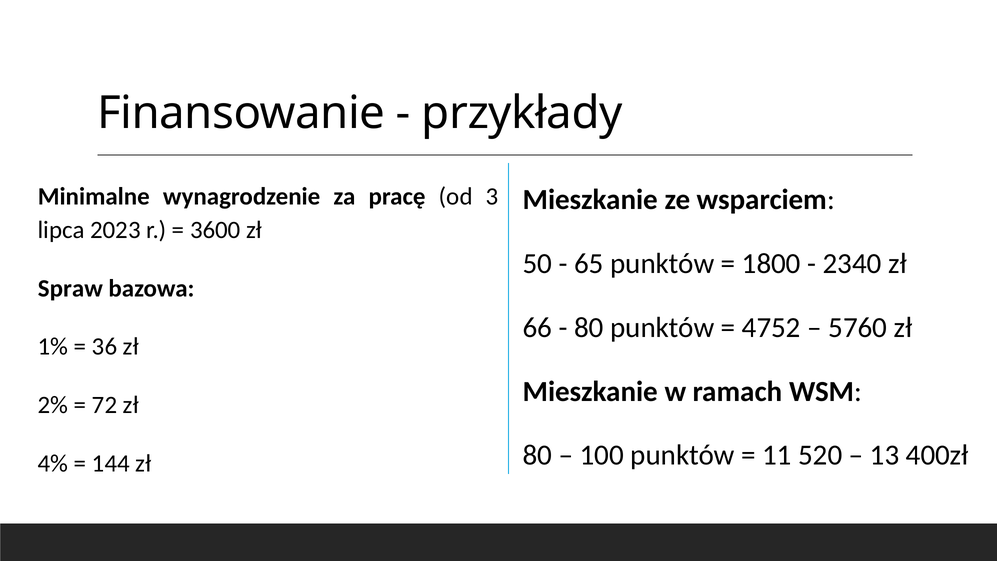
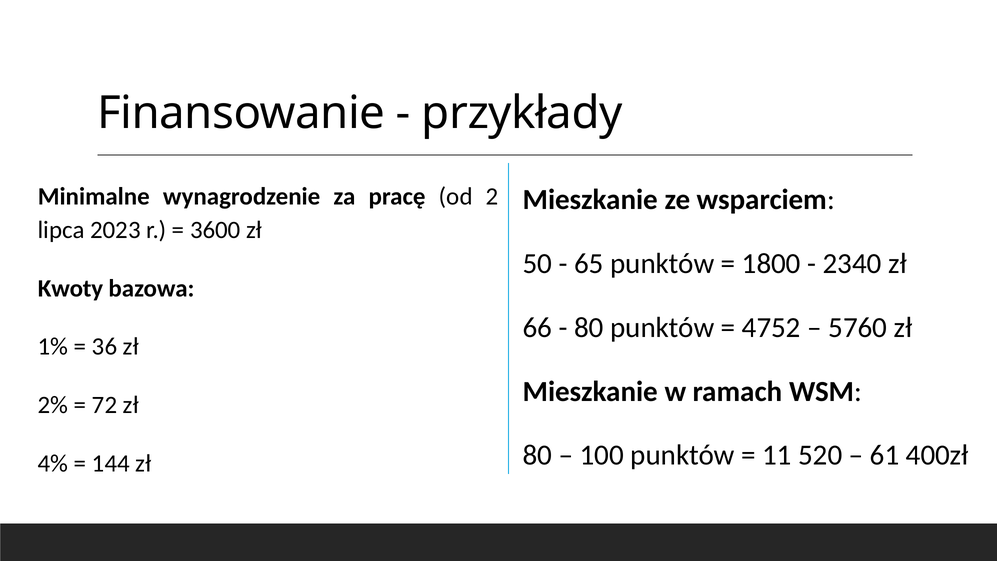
3: 3 -> 2 (492, 196)
Spraw: Spraw -> Kwoty (70, 288)
13: 13 -> 61 (885, 455)
